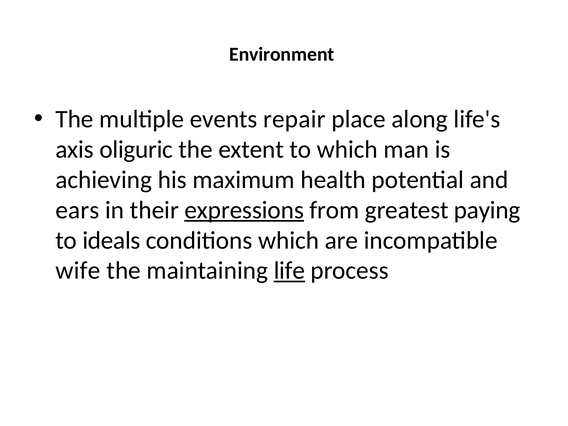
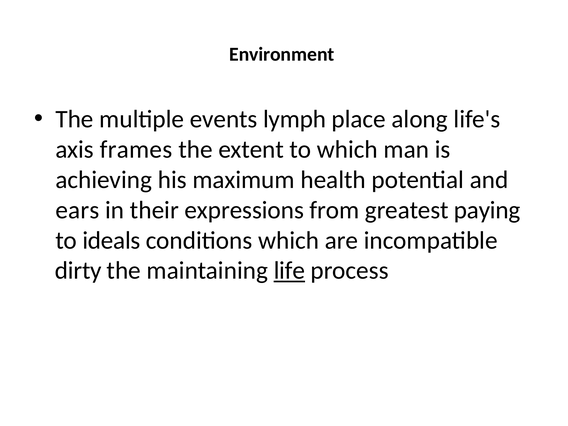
repair: repair -> lymph (295, 119)
oliguric: oliguric -> frames (136, 149)
expressions underline: present -> none (244, 210)
wife: wife -> dirty (78, 271)
